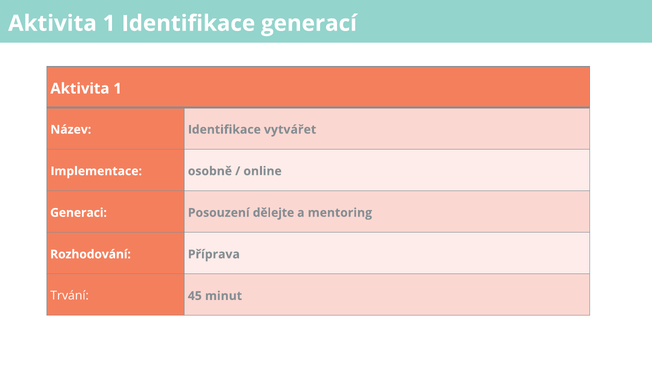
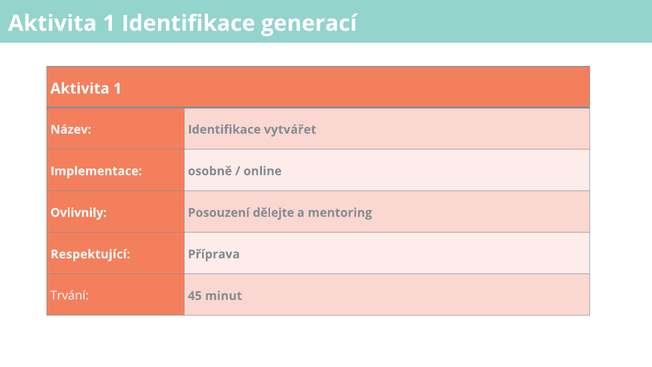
Generaci: Generaci -> Ovlivnily (78, 213)
Rozhodování: Rozhodování -> Respektující (90, 254)
